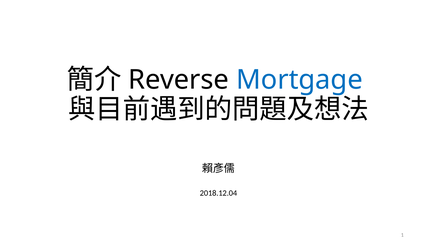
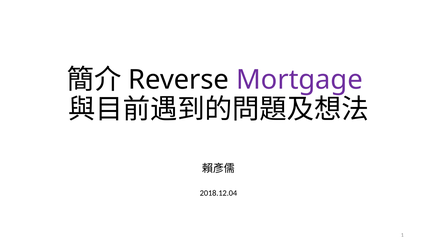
Mortgage colour: blue -> purple (299, 80)
